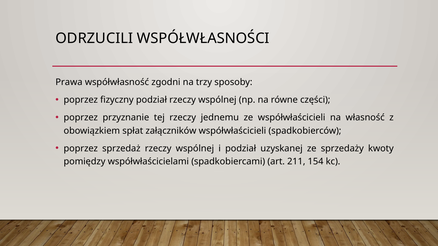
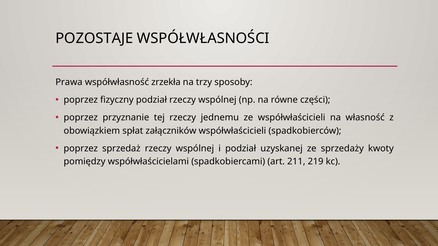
ODRZUCILI: ODRZUCILI -> POZOSTAJE (94, 38)
zgodni: zgodni -> zrzekła (166, 82)
154: 154 -> 219 (316, 162)
